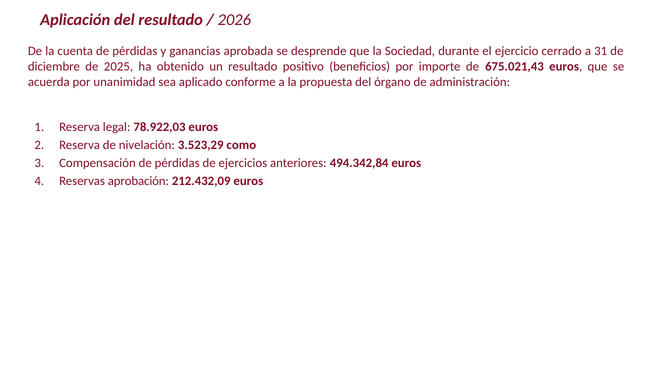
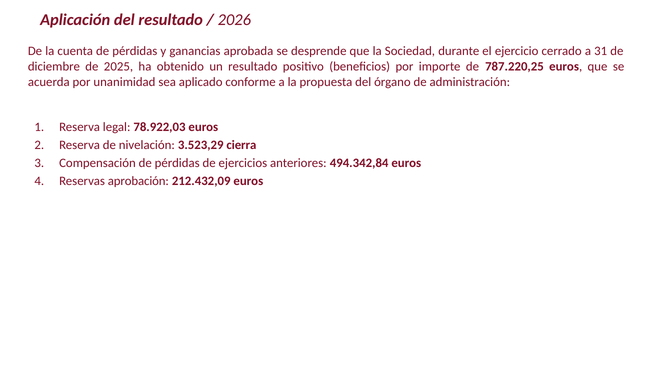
675.021,43: 675.021,43 -> 787.220,25 (514, 67)
como: como -> cierra (241, 145)
